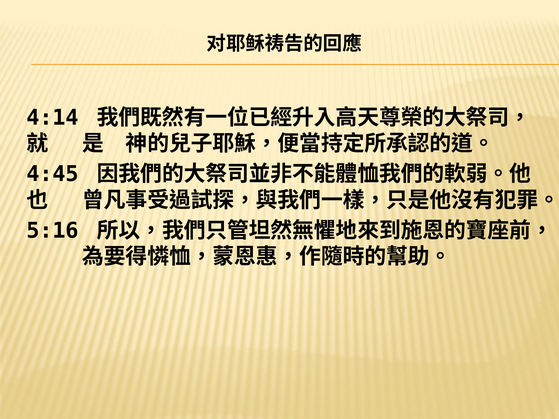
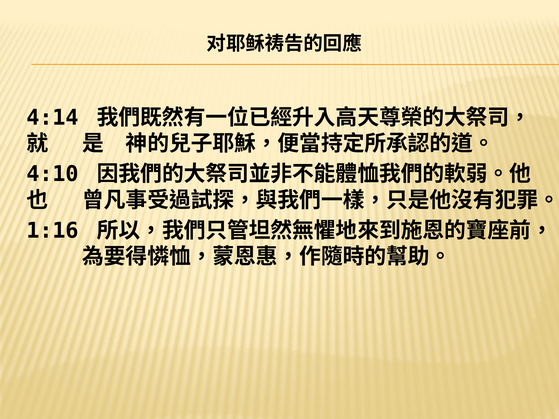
4:45: 4:45 -> 4:10 (52, 174)
5:16: 5:16 -> 1:16 (52, 231)
